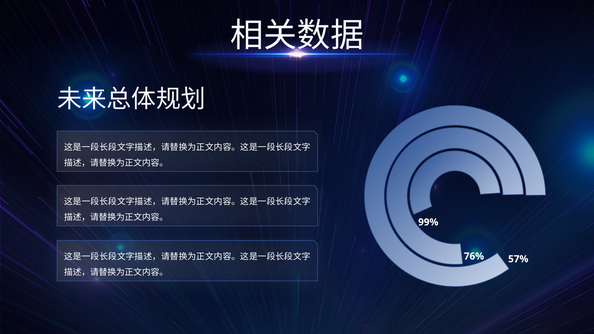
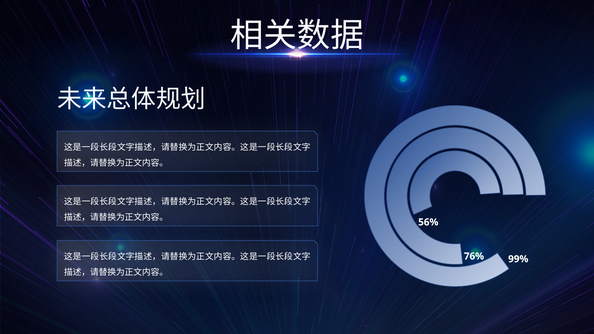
99%: 99% -> 56% (428, 222)
57%: 57% -> 99% (518, 259)
